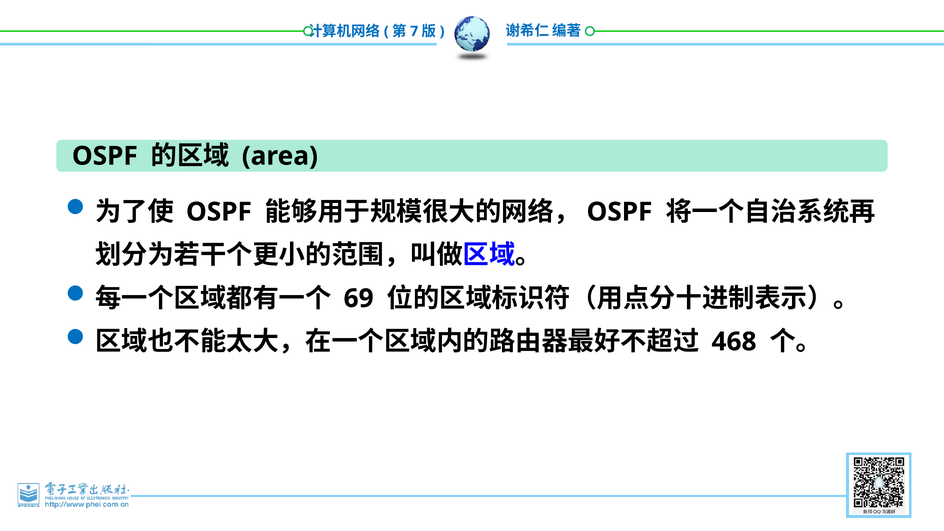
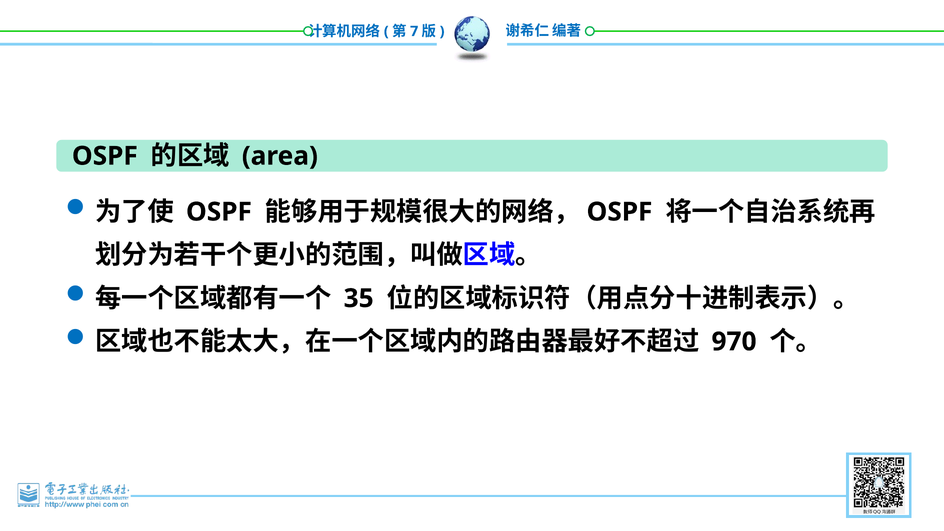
69: 69 -> 35 (359, 298)
468: 468 -> 970 (734, 342)
